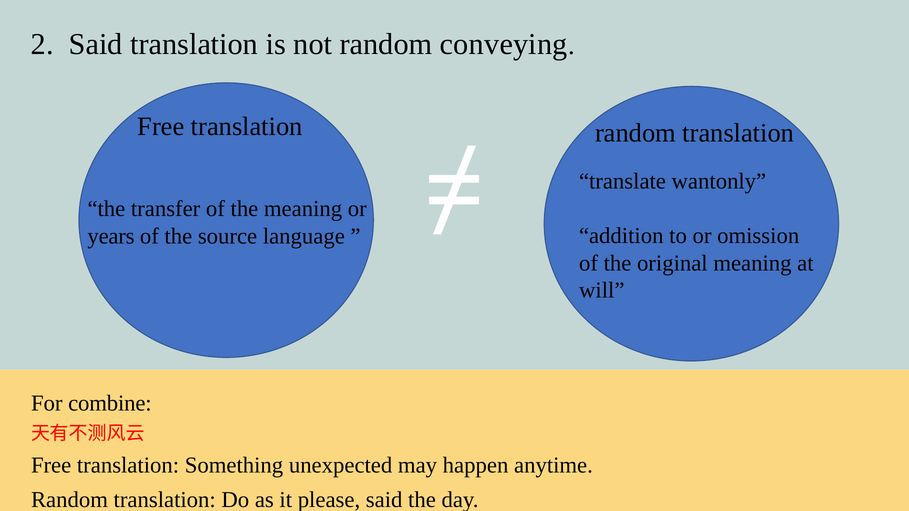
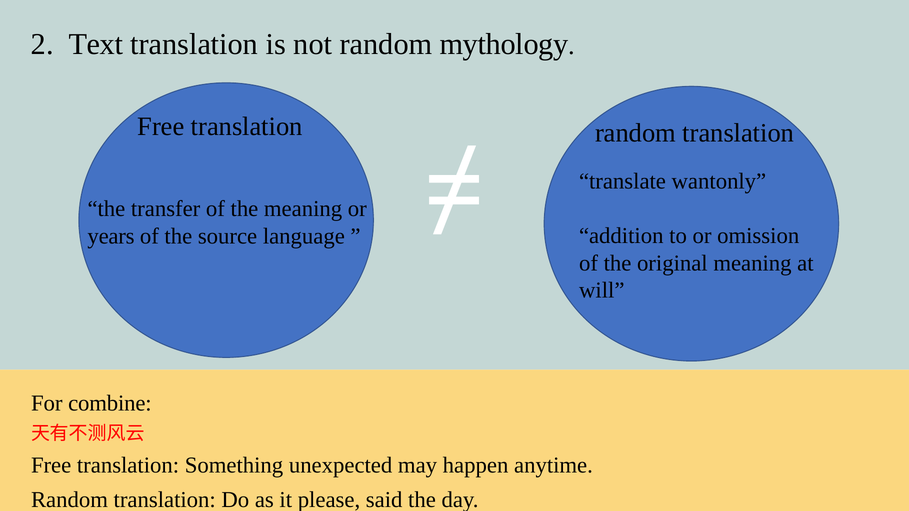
2 Said: Said -> Text (96, 44)
conveying: conveying -> mythology (504, 44)
